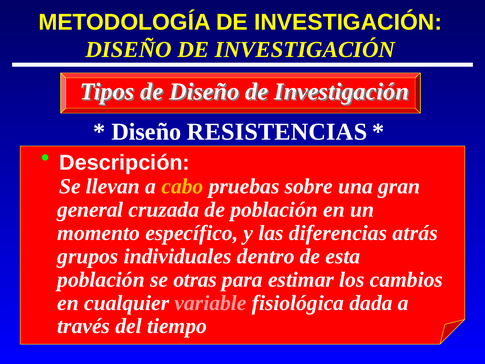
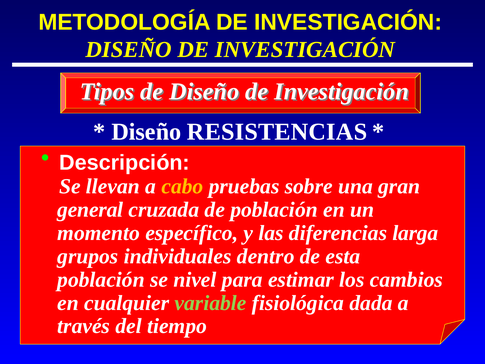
atrás: atrás -> larga (415, 233)
otras: otras -> nivel (195, 279)
variable colour: pink -> light green (211, 303)
